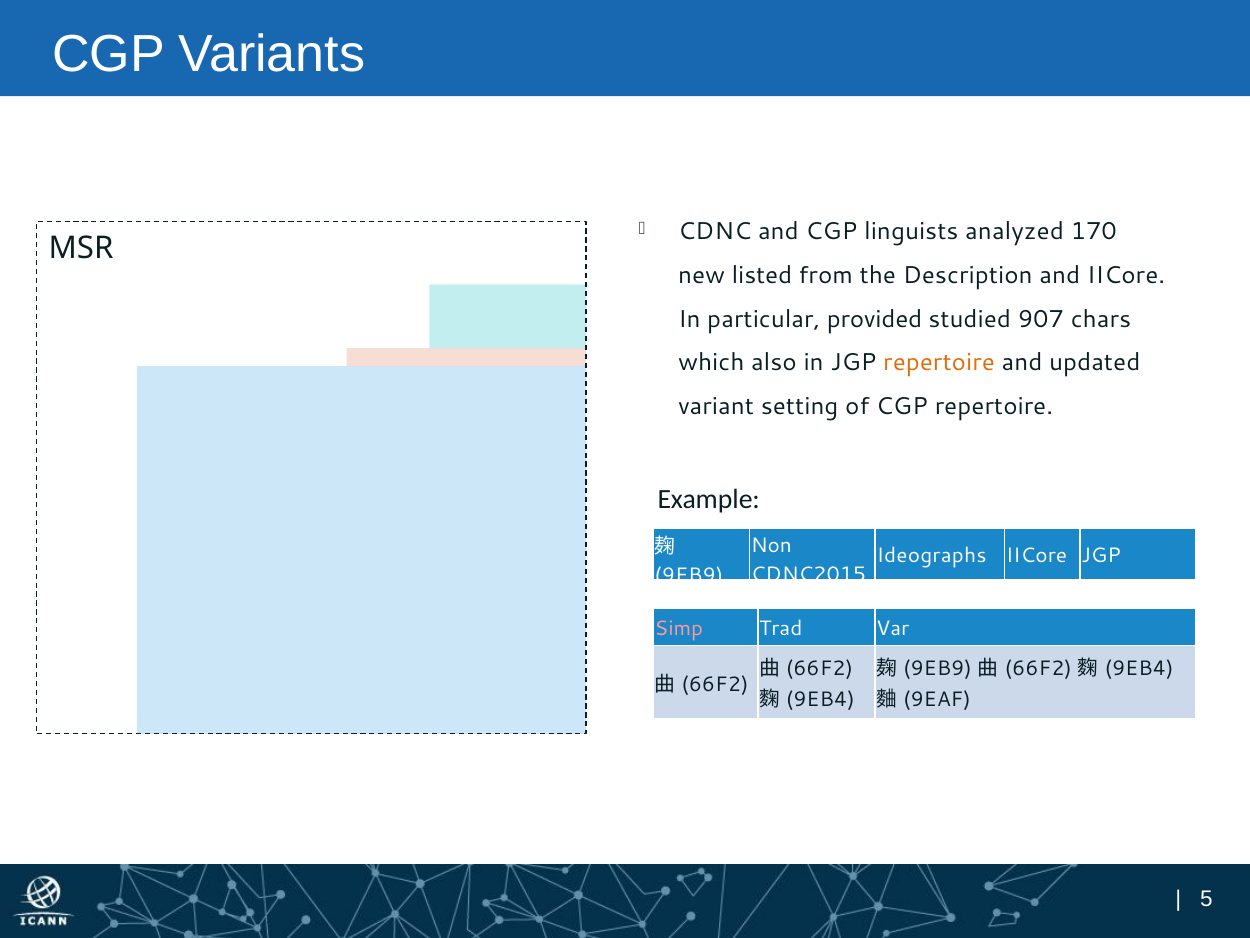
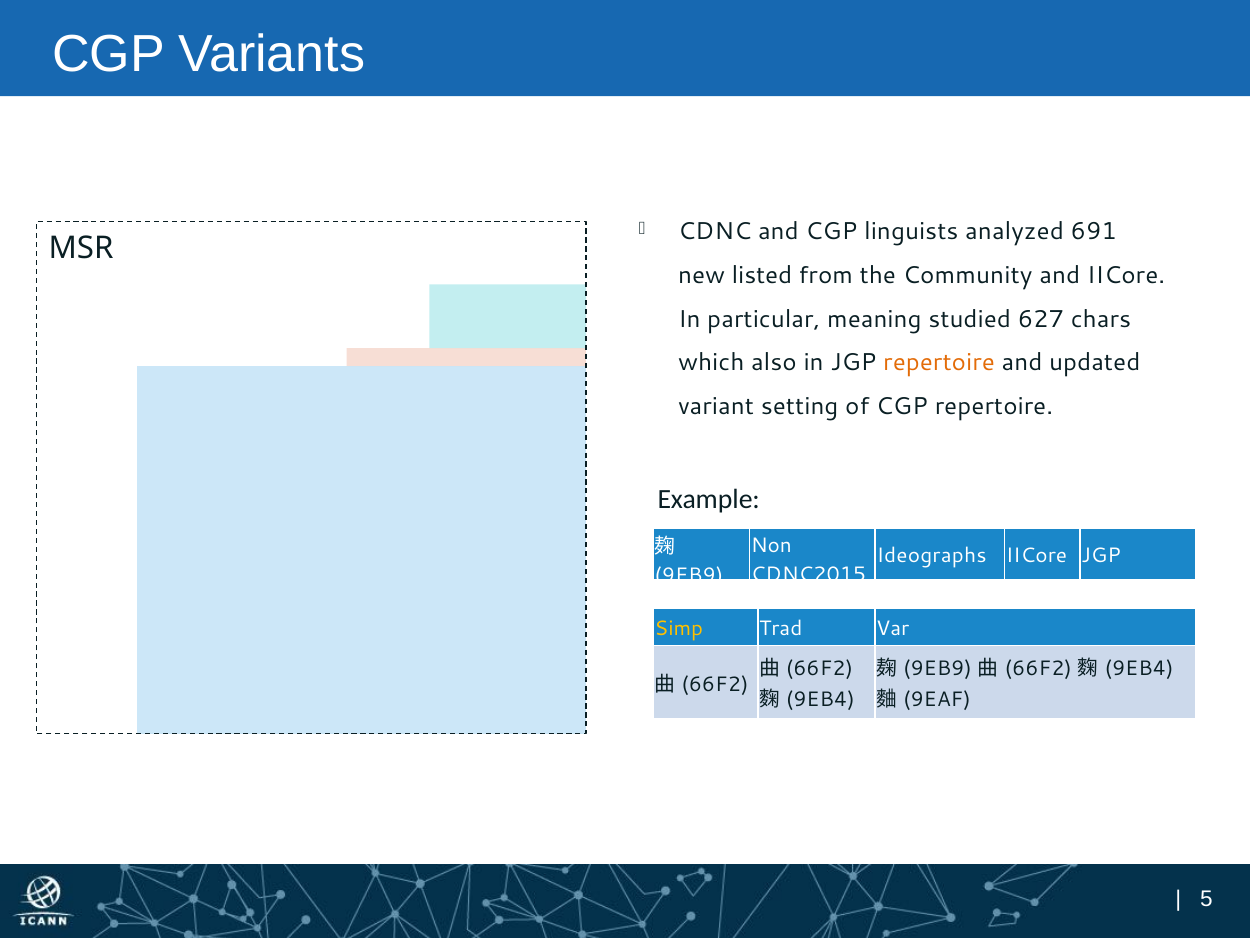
170: 170 -> 691 (1094, 231)
Description: Description -> Community (968, 275)
provided: provided -> meaning (874, 319)
907: 907 -> 627 (1041, 319)
Simp colour: pink -> yellow (679, 628)
